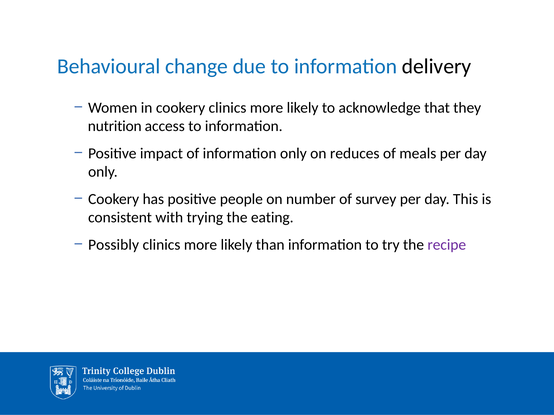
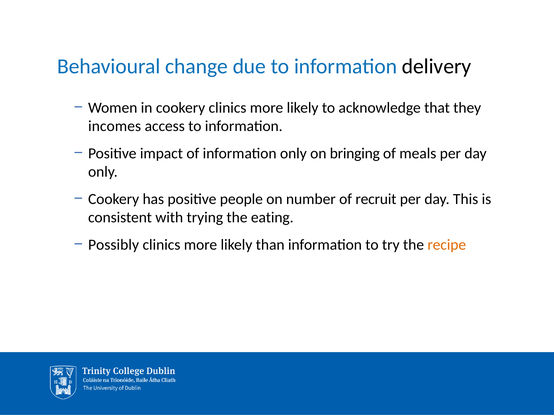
nutrition: nutrition -> incomes (115, 126)
reduces: reduces -> bringing (355, 154)
survey: survey -> recruit (376, 199)
recipe colour: purple -> orange (447, 245)
